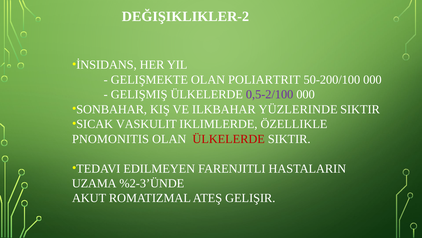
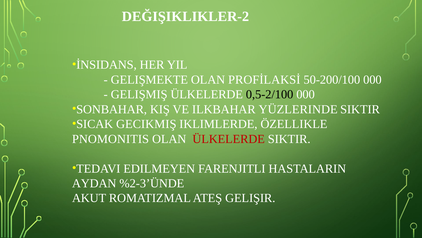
POLIARTRIT: POLIARTRIT -> PROFİLAKSİ (264, 79)
0,5-2/100 colour: purple -> black (270, 94)
VASKULIT: VASKULIT -> GECIKMIŞ (146, 124)
UZAMA: UZAMA -> AYDAN (94, 183)
